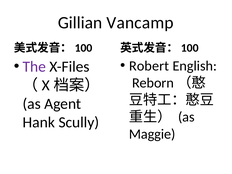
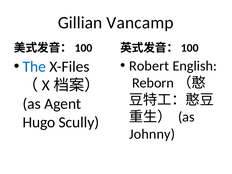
The colour: purple -> blue (34, 67)
Hank: Hank -> Hugo (39, 122)
Maggie: Maggie -> Johnny (152, 134)
